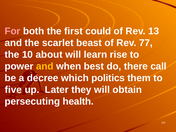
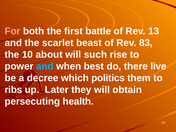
could: could -> battle (98, 31)
77: 77 -> 83 (146, 43)
learn: learn -> such (95, 55)
and colour: yellow -> light blue (45, 66)
call: call -> live (158, 66)
five: five -> ribs (13, 90)
